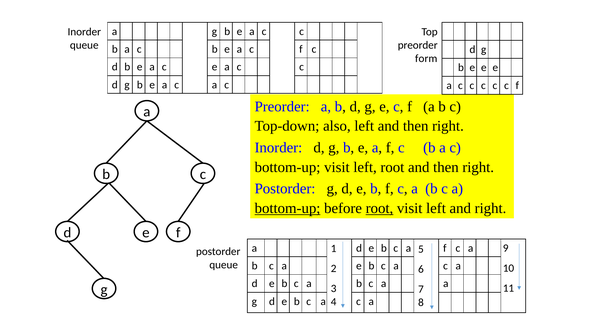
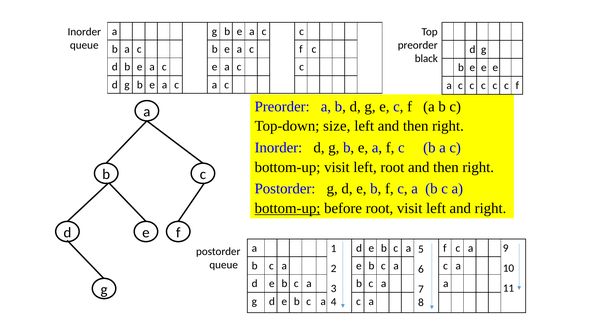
form: form -> black (426, 59)
also: also -> size (337, 126)
root underline: present -> none (379, 209)
